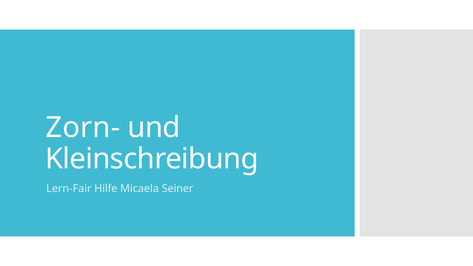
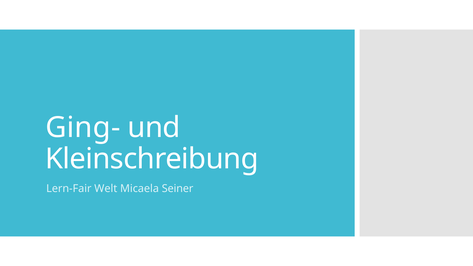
Zorn-: Zorn- -> Ging- (83, 128)
Hilfe: Hilfe -> Welt (106, 189)
